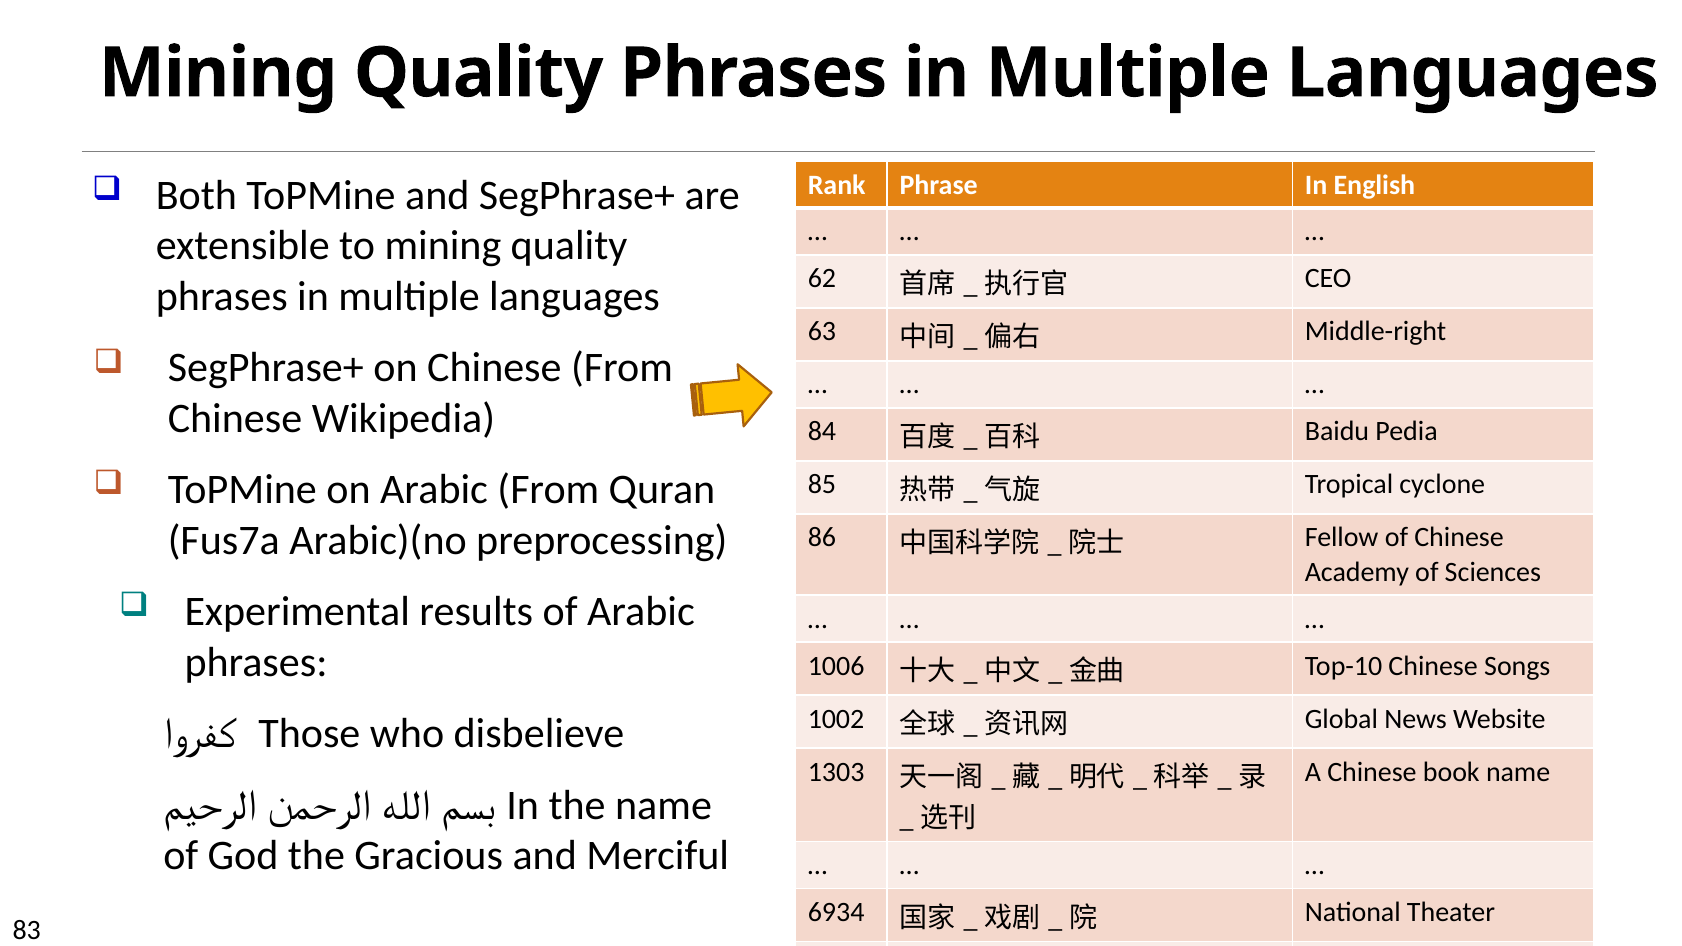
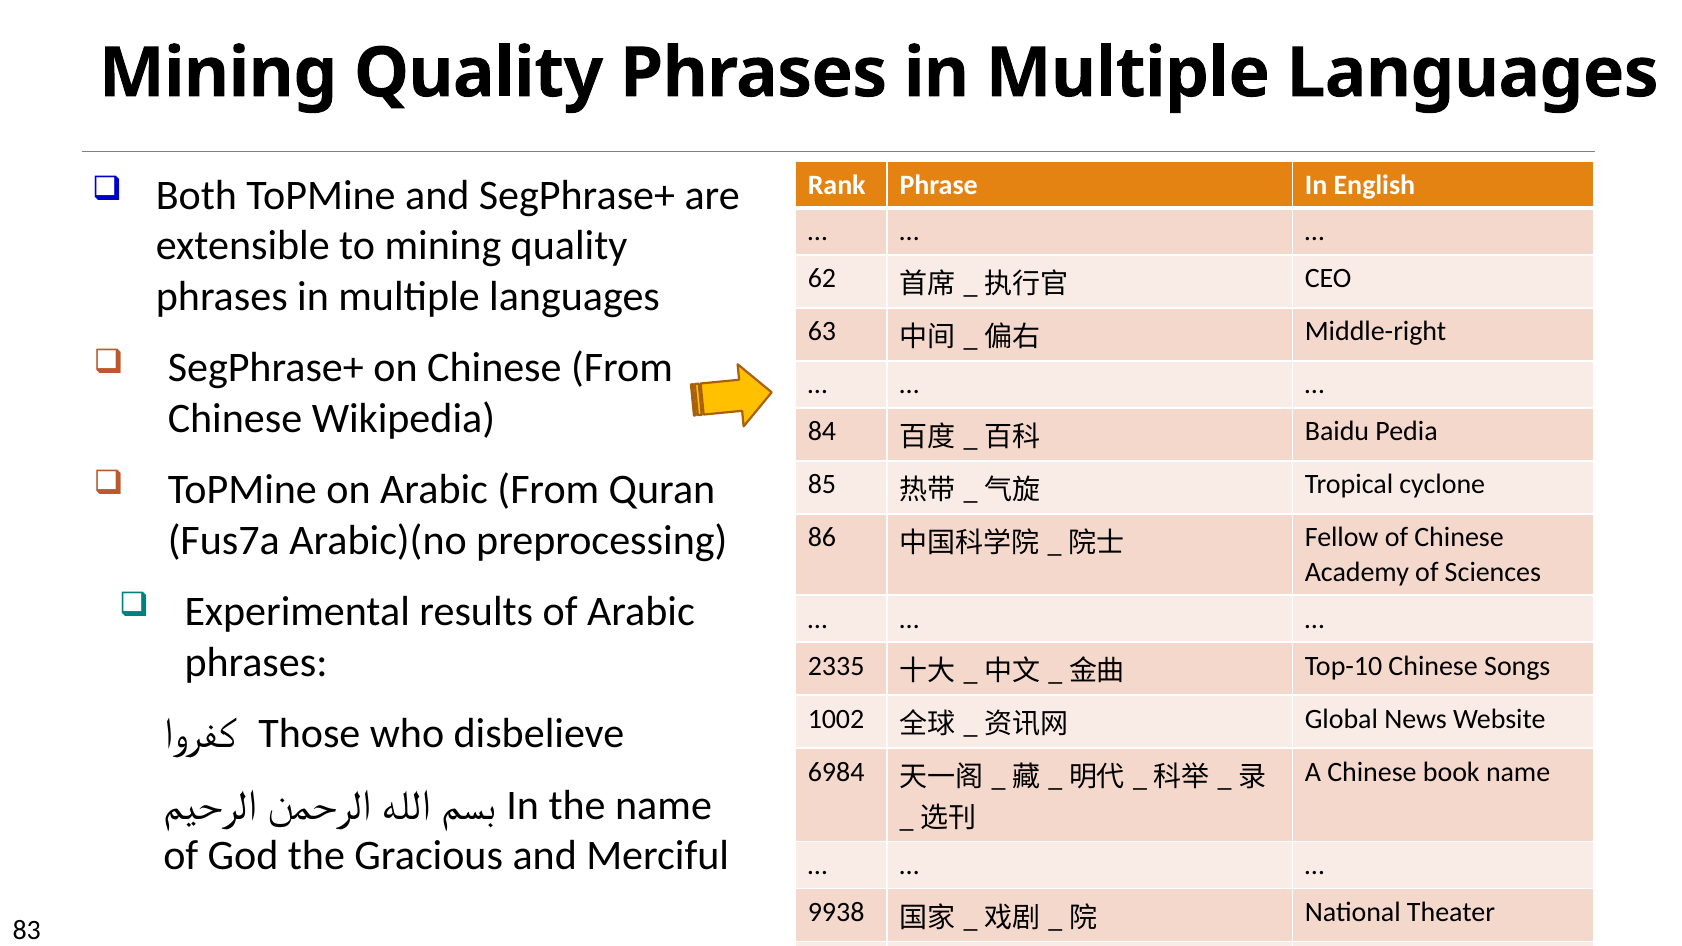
1006: 1006 -> 2335 (836, 666)
1303: 1303 -> 6984 (836, 772)
6934: 6934 -> 9938 (836, 912)
